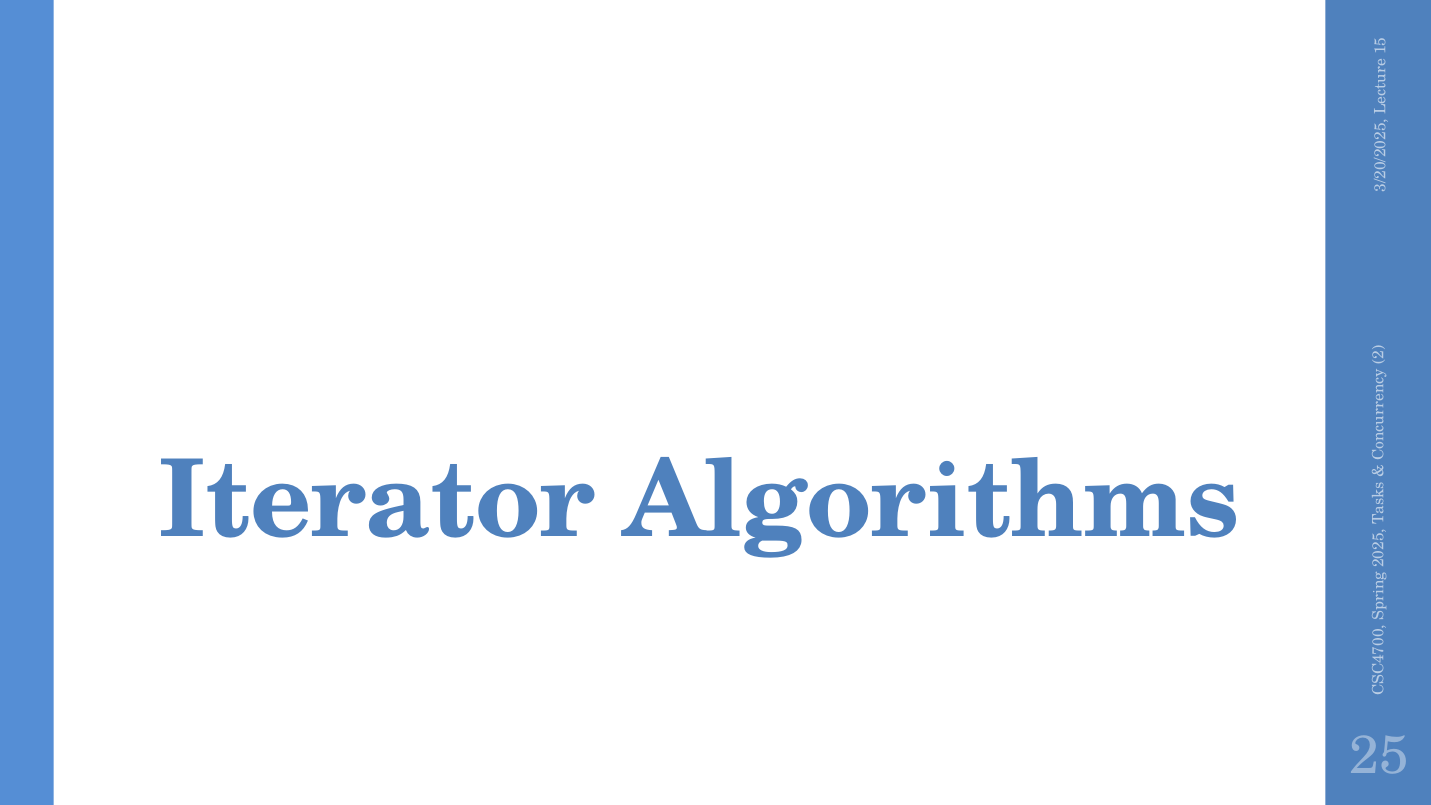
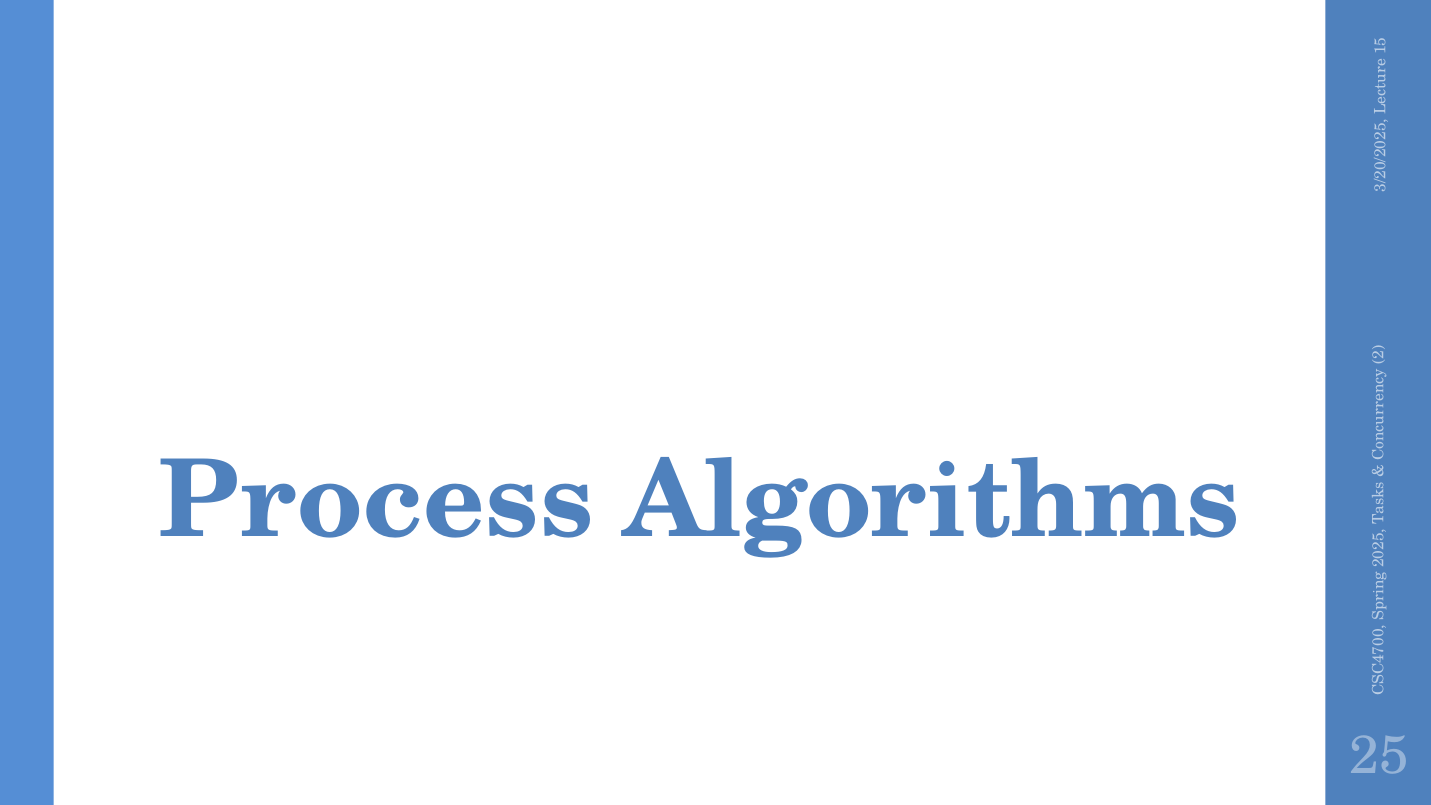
Iterator: Iterator -> Process (376, 501)
